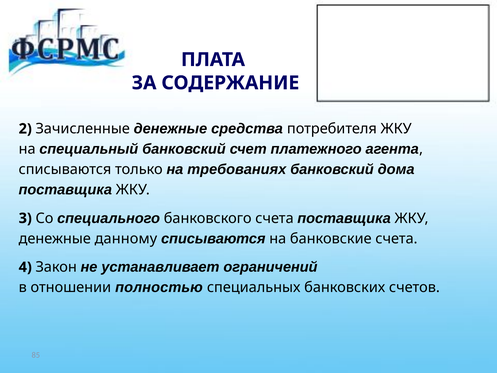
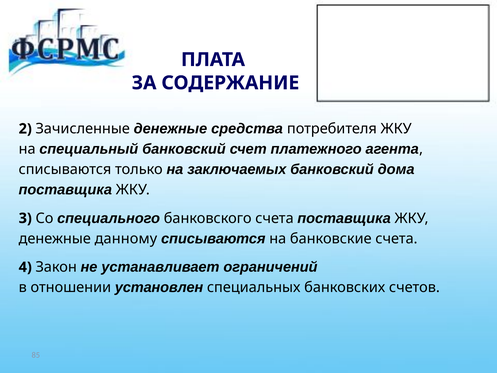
требованиях: требованиях -> заключаемых (237, 169)
полностью: полностью -> установлен (159, 287)
